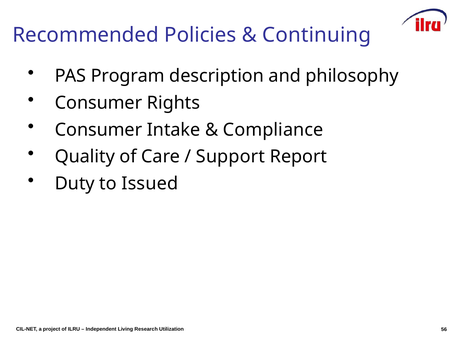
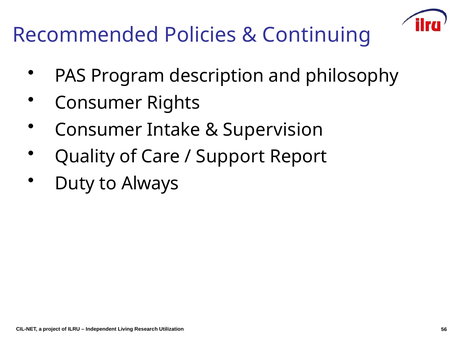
Compliance: Compliance -> Supervision (273, 129)
Issued: Issued -> Always (150, 183)
